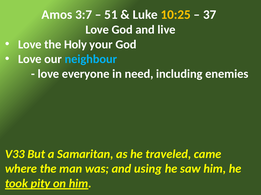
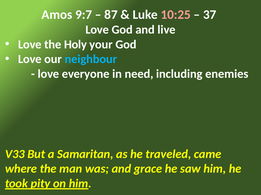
3:7: 3:7 -> 9:7 (84, 15)
51: 51 -> 87 (111, 15)
10:25 colour: yellow -> pink (176, 15)
using: using -> grace (148, 169)
